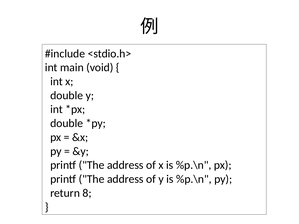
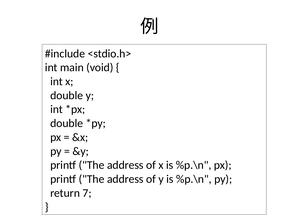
8: 8 -> 7 (87, 193)
